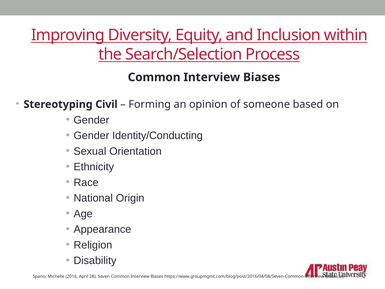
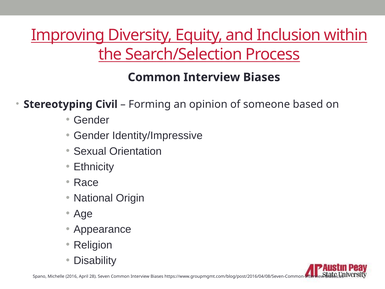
Identity/Conducting: Identity/Conducting -> Identity/Impressive (157, 135)
